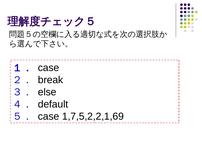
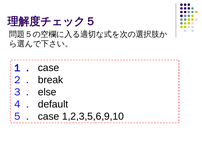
1,7,5,2,2,1,69: 1,7,5,2,2,1,69 -> 1,2,3,5,6,9,10 (93, 116)
